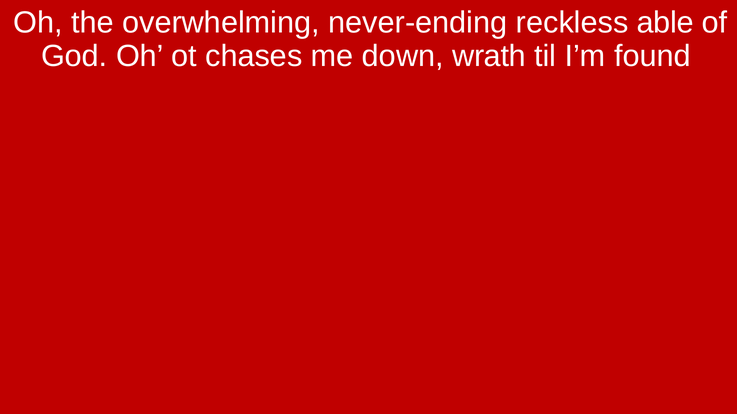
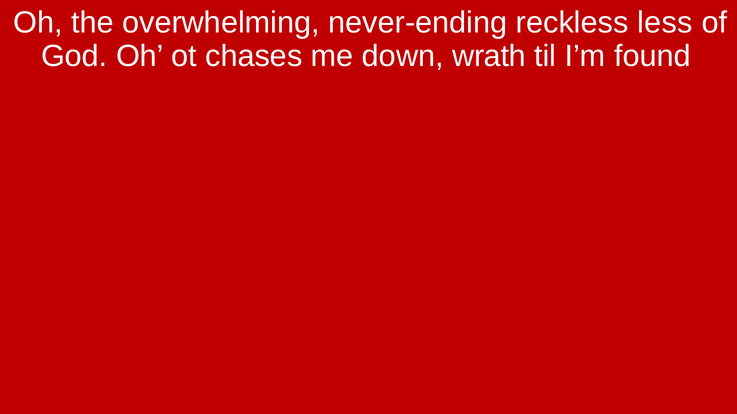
able: able -> less (665, 23)
